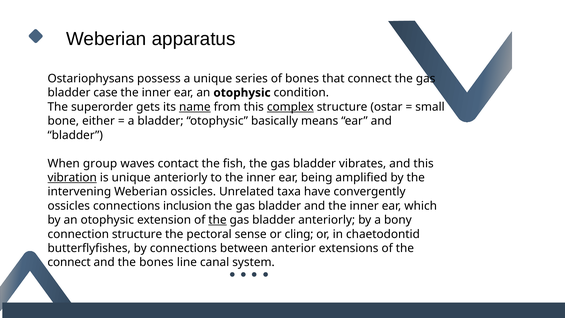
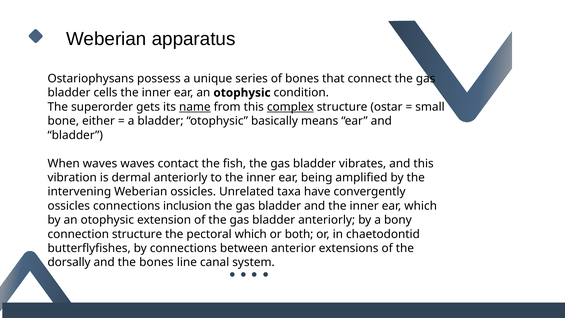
case: case -> cells (105, 93)
When group: group -> waves (100, 163)
vibration underline: present -> none (72, 177)
is unique: unique -> dermal (131, 177)
the underline: present -> none (217, 220)
pectoral sense: sense -> which (251, 234)
cling: cling -> both (299, 234)
connect: connect -> dorsally (69, 262)
